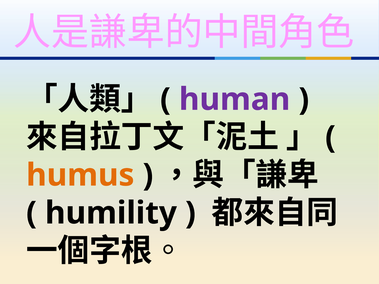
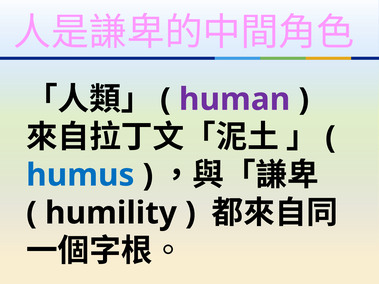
humus colour: orange -> blue (80, 175)
